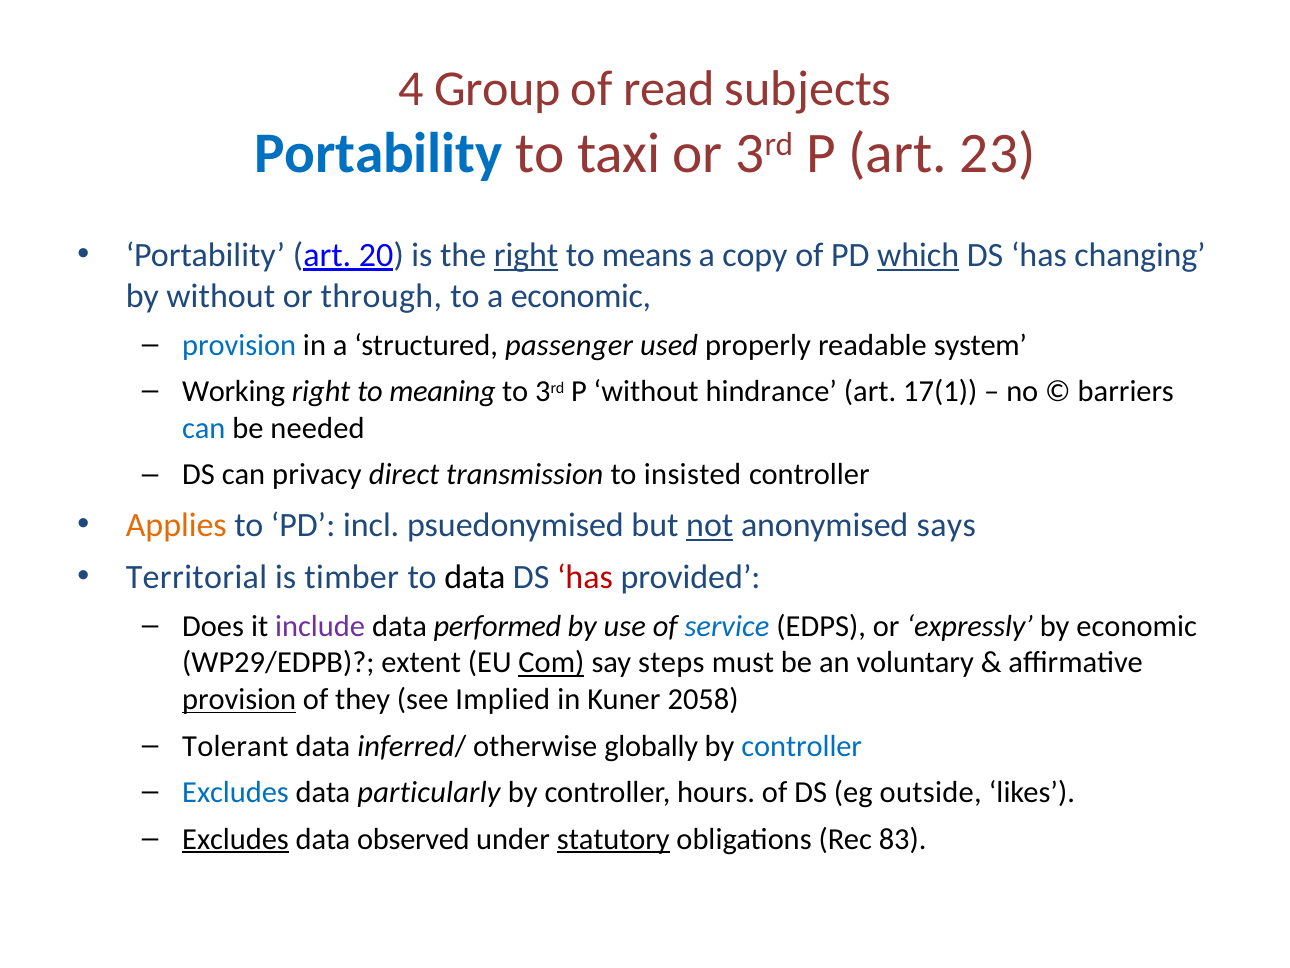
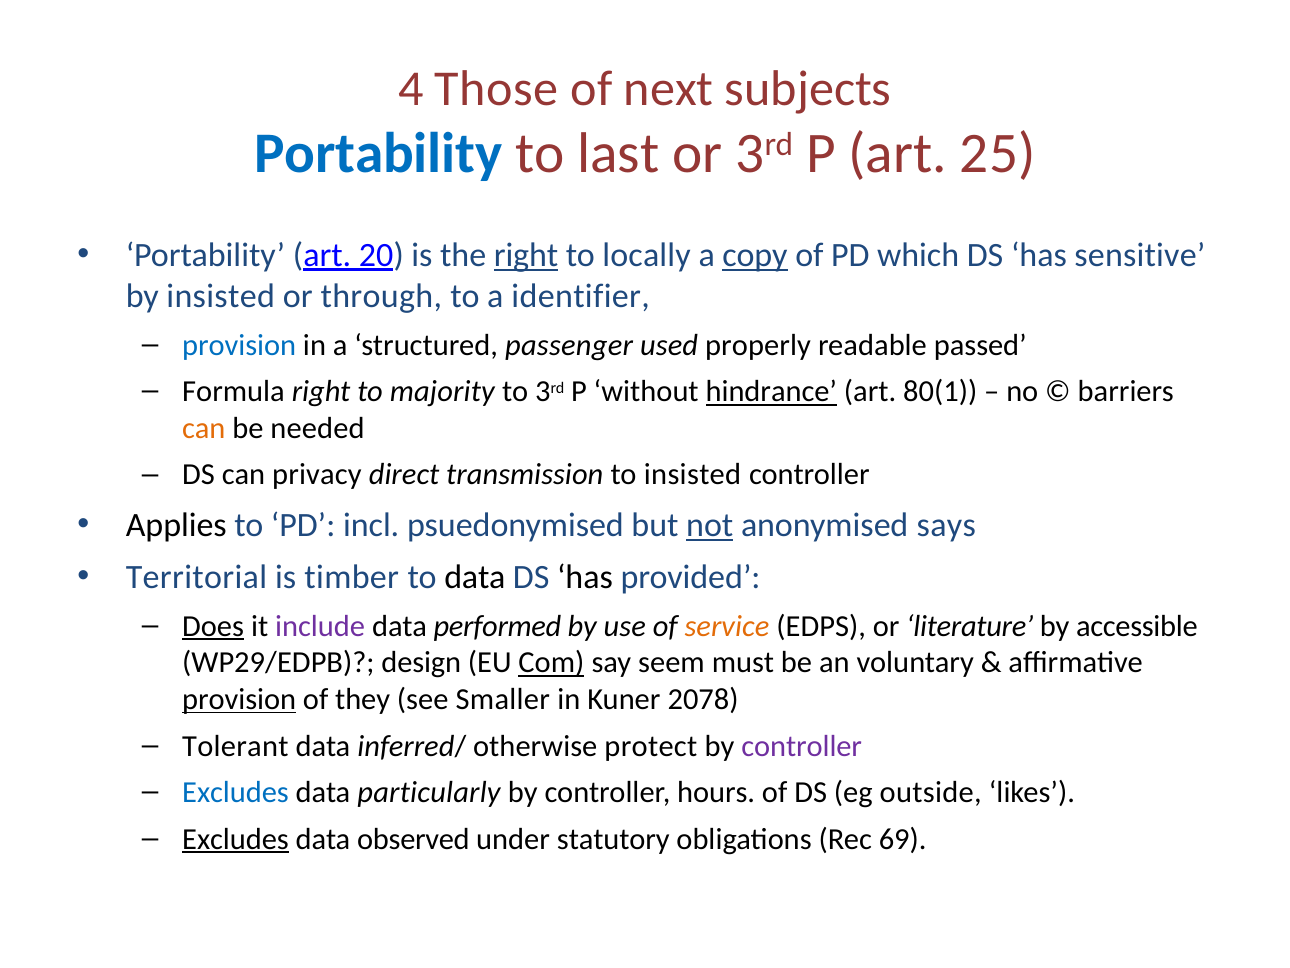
Group: Group -> Those (497, 88)
read: read -> next (669, 88)
taxi: taxi -> last (619, 153)
23: 23 -> 25 (998, 153)
means: means -> locally (647, 255)
copy underline: none -> present (755, 255)
which underline: present -> none (918, 255)
changing: changing -> sensitive (1140, 255)
by without: without -> insisted (221, 296)
a economic: economic -> identifier (581, 296)
system: system -> passed (980, 345)
Working: Working -> Formula (234, 391)
meaning: meaning -> majority (442, 391)
hindrance underline: none -> present (771, 391)
17(1: 17(1 -> 80(1 (940, 391)
can colour: blue -> orange (204, 428)
Applies colour: orange -> black (176, 525)
has colour: red -> black (585, 577)
Does underline: none -> present (213, 626)
service colour: blue -> orange (727, 626)
expressly: expressly -> literature (970, 626)
by economic: economic -> accessible (1137, 626)
extent: extent -> design (421, 662)
steps: steps -> seem (671, 662)
Implied: Implied -> Smaller (503, 699)
2058: 2058 -> 2078 (703, 699)
globally: globally -> protect (651, 746)
controller colour: blue -> purple (802, 746)
statutory underline: present -> none (613, 839)
83: 83 -> 69 (903, 839)
